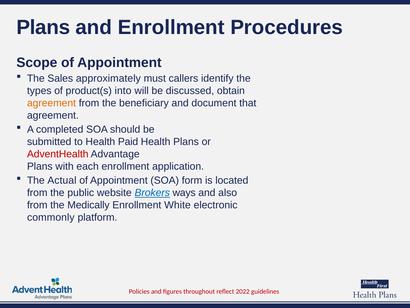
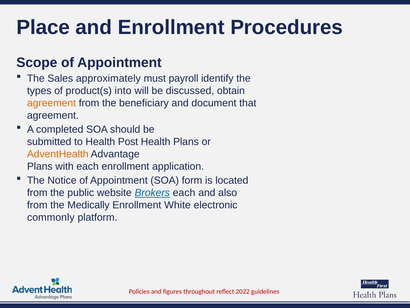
Plans: Plans -> Place (43, 27)
callers: callers -> payroll (184, 78)
Paid: Paid -> Post (128, 141)
AdventHealth colour: red -> orange (58, 154)
Actual: Actual -> Notice (62, 180)
Brokers ways: ways -> each (184, 192)
